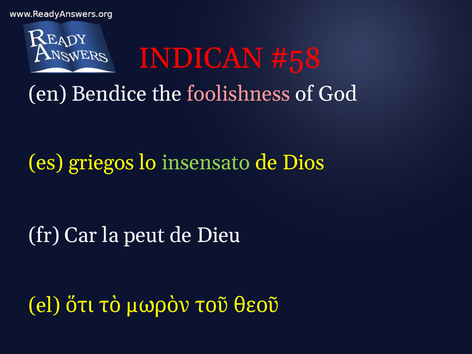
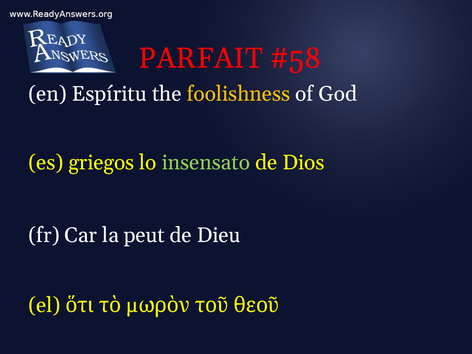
INDICAN: INDICAN -> PARFAIT (201, 58)
Bendice: Bendice -> Espíritu (109, 94)
foolishness colour: pink -> yellow (238, 94)
